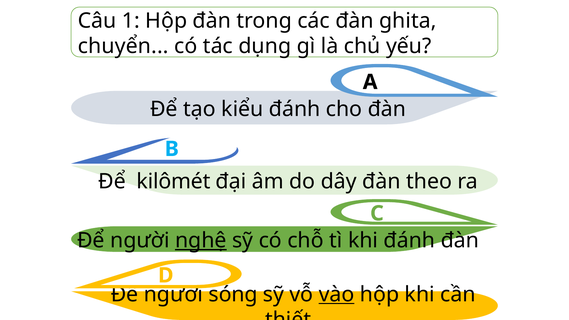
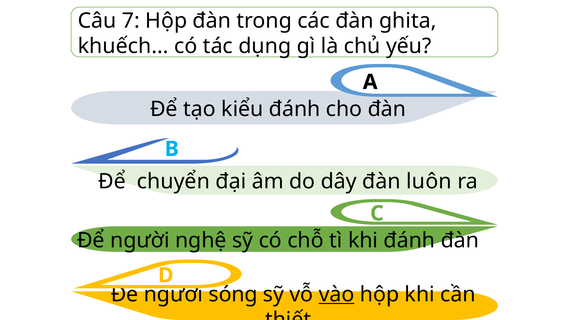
1: 1 -> 7 (131, 21)
chuyển: chuyển -> khuếch (123, 46)
kilômét: kilômét -> chuyển (173, 182)
theo: theo -> luôn (429, 182)
nghệ underline: present -> none (201, 241)
